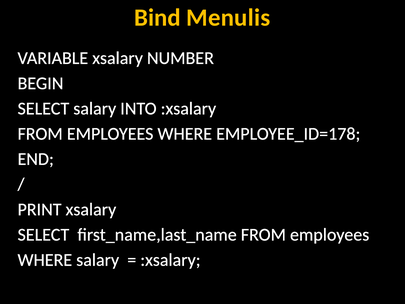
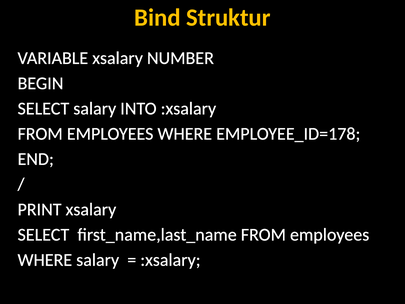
Menulis: Menulis -> Struktur (228, 18)
